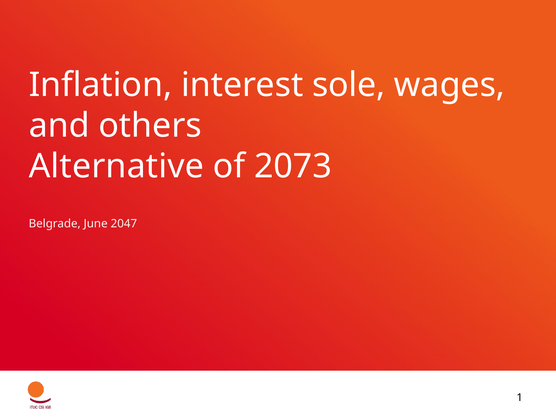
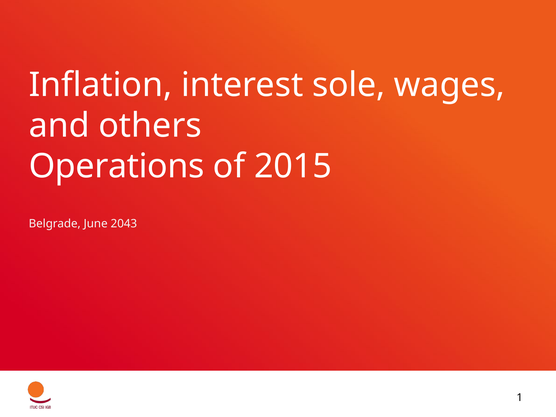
Alternative: Alternative -> Operations (117, 166)
2073: 2073 -> 2015 (293, 166)
2047: 2047 -> 2043 (124, 224)
